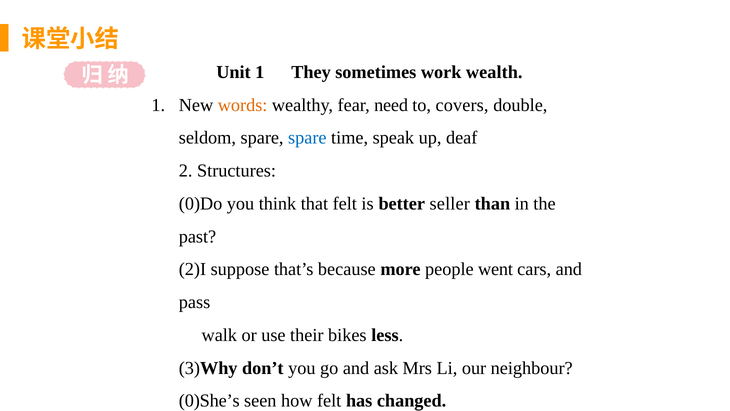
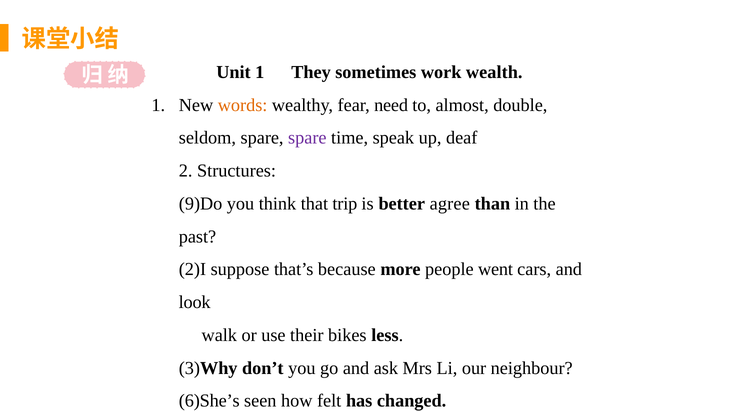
covers: covers -> almost (462, 105)
spare colour: blue -> purple (307, 138)
0)Do: 0)Do -> 9)Do (201, 203)
that felt: felt -> trip (345, 203)
seller: seller -> agree (450, 203)
pass: pass -> look (195, 302)
0)She’s: 0)She’s -> 6)She’s (209, 401)
